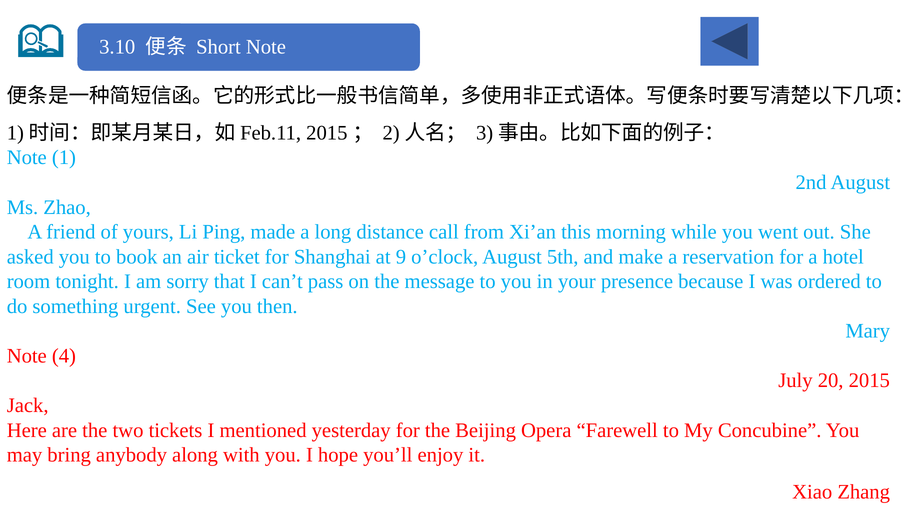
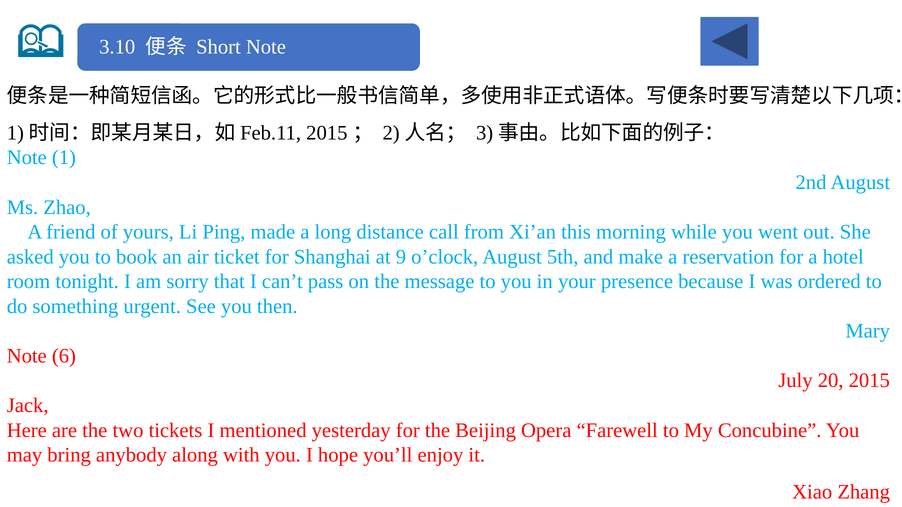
4: 4 -> 6 (64, 356)
